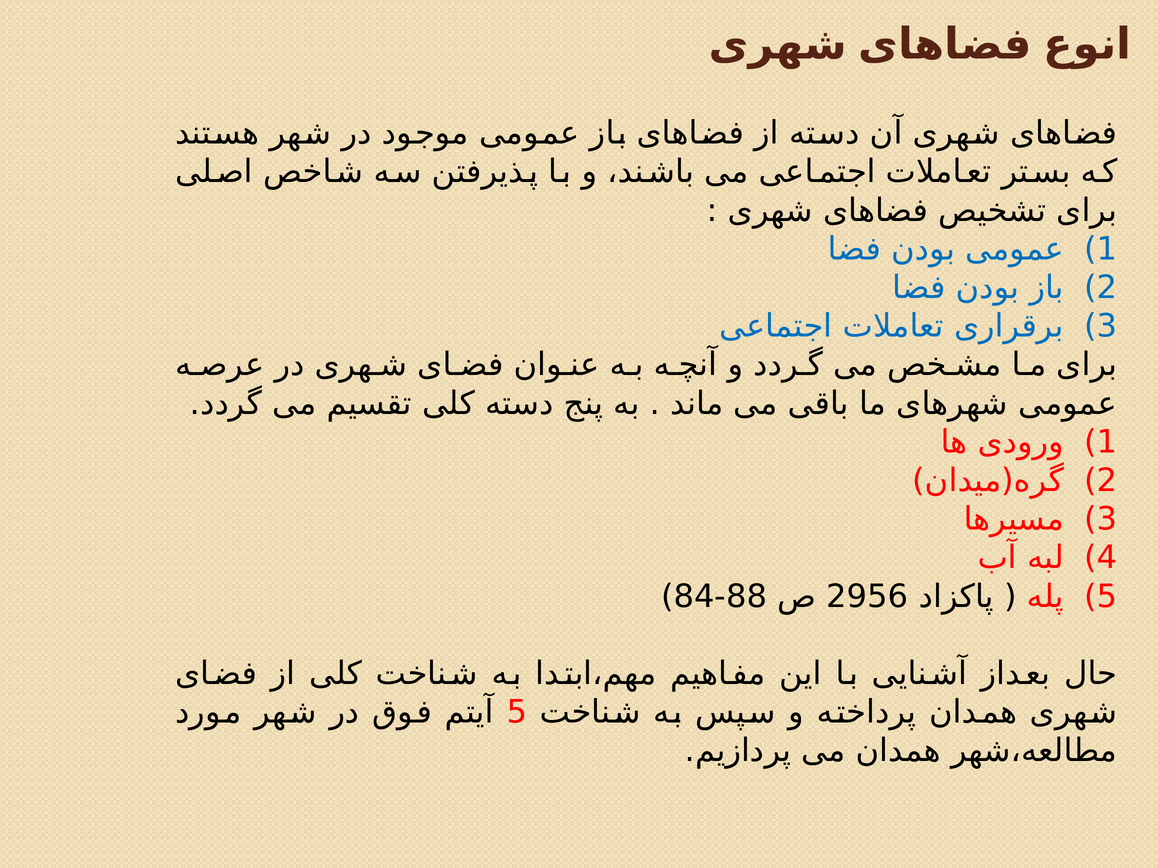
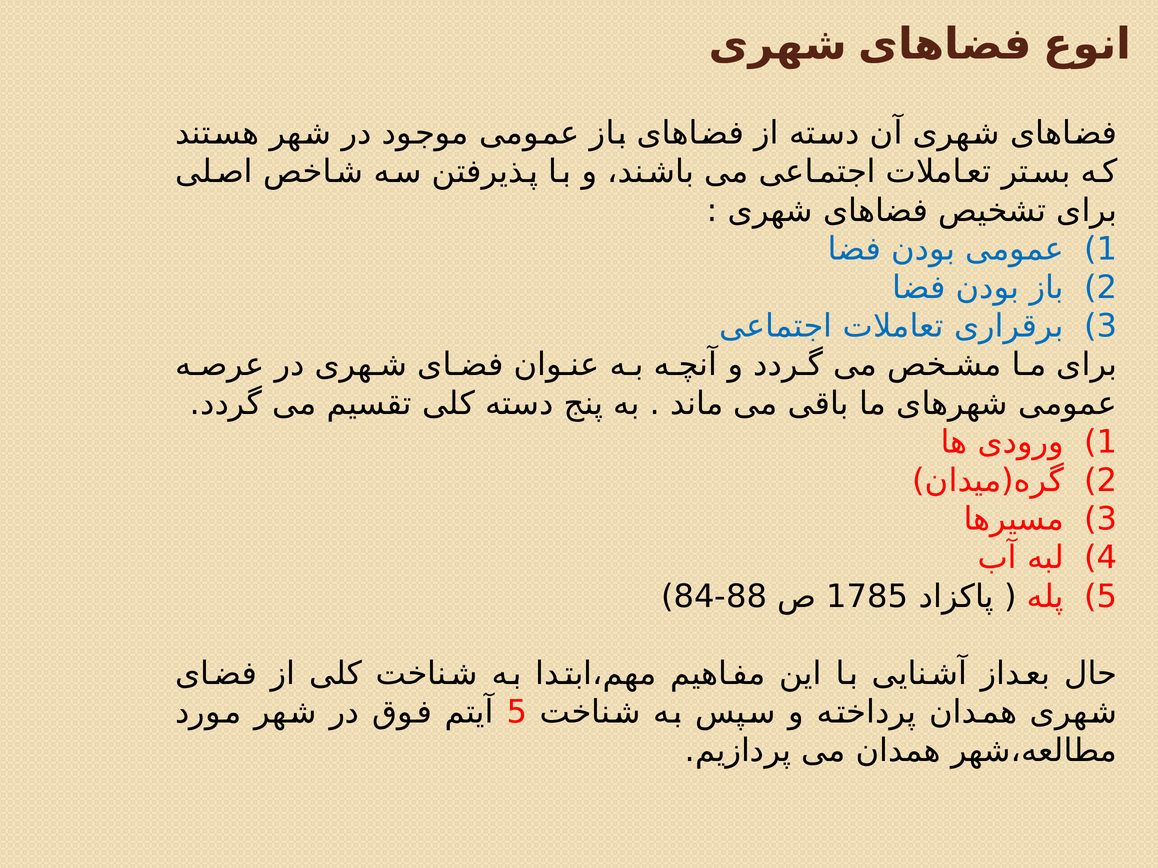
2956: 2956 -> 1785 (867, 597)
